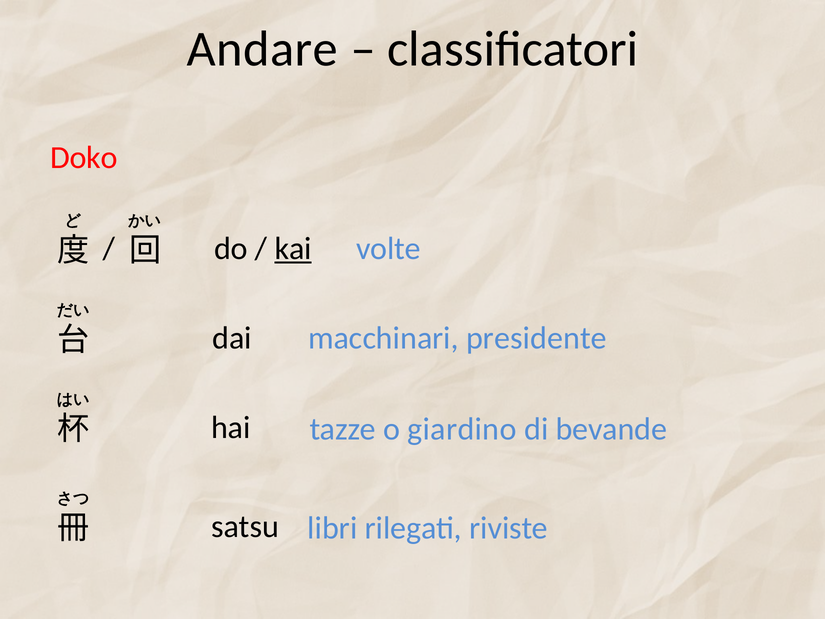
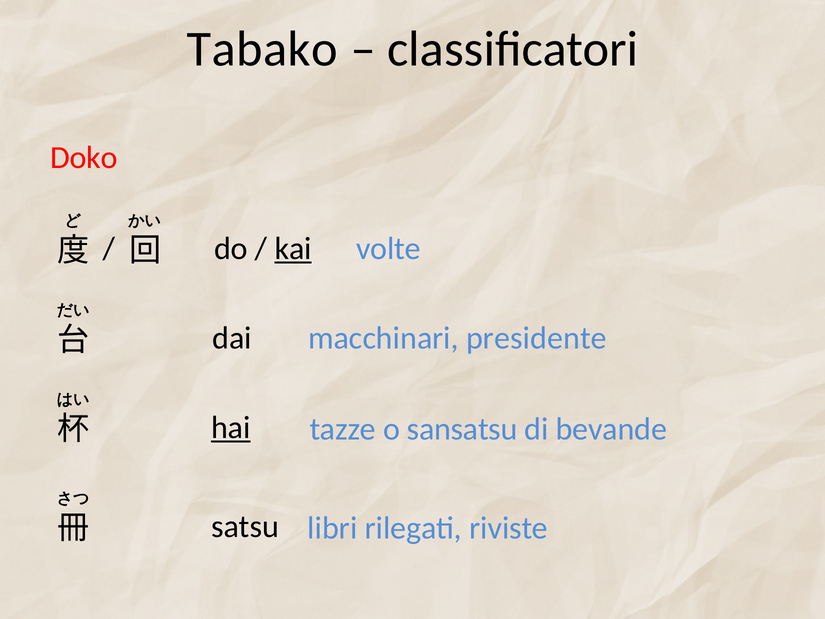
Andare: Andare -> Tabako (262, 49)
hai underline: none -> present (231, 427)
giardino: giardino -> sansatsu (462, 429)
